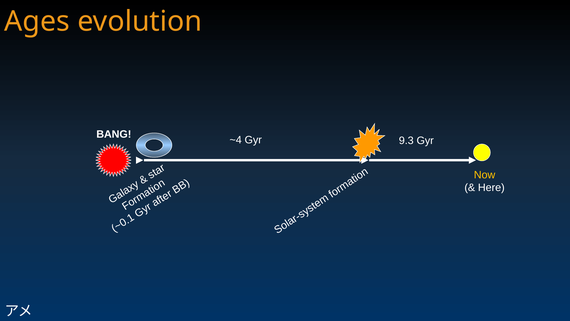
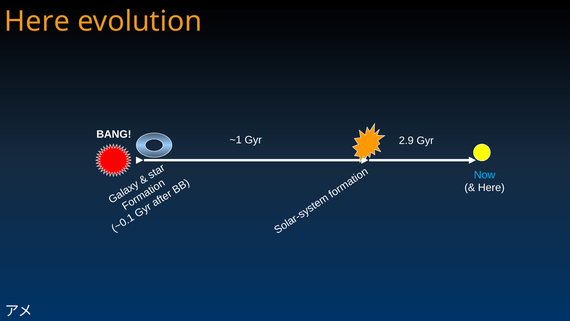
Ages: Ages -> Here (37, 21)
~4: ~4 -> ~1 (236, 140)
9.3: 9.3 -> 2.9 (406, 140)
Now colour: yellow -> light blue (485, 175)
